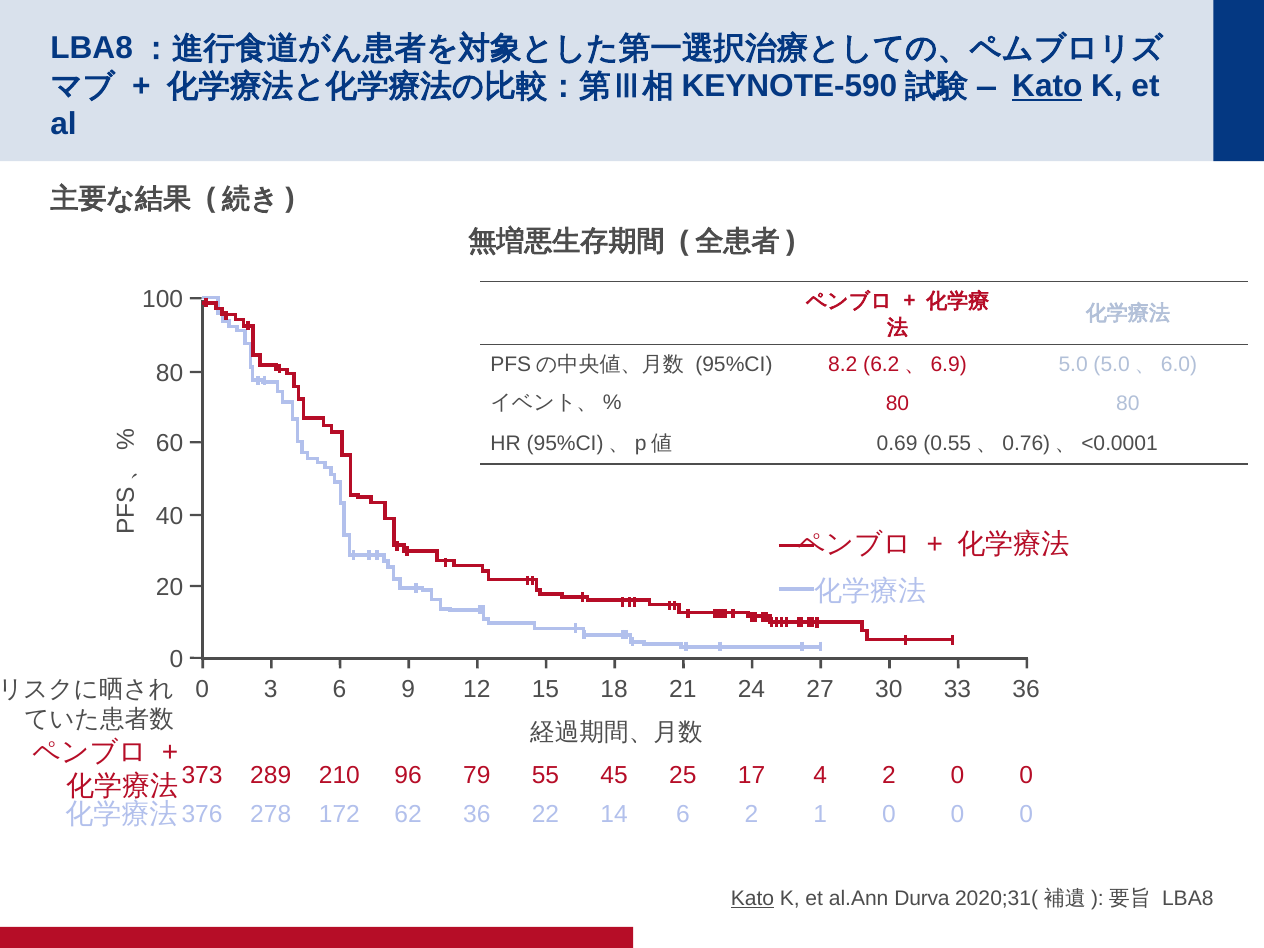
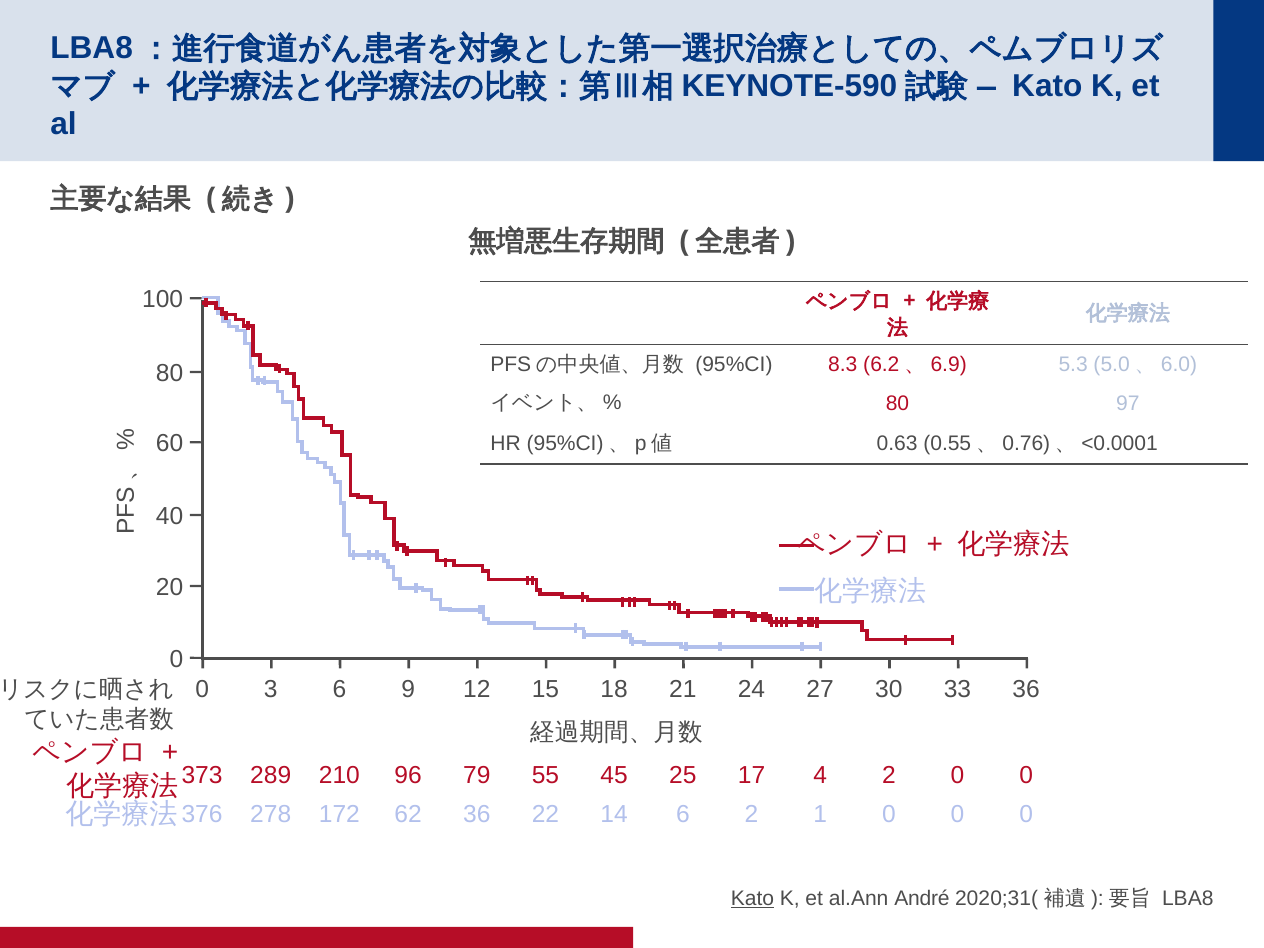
Kato underline: present -> none (1047, 86)
8.2: 8.2 -> 8.3 (843, 364)
5.0: 5.0 -> 5.3 (1073, 364)
80 80: 80 -> 97 (1128, 403)
0.69: 0.69 -> 0.63 (897, 444)
Durva: Durva -> André (922, 899)
